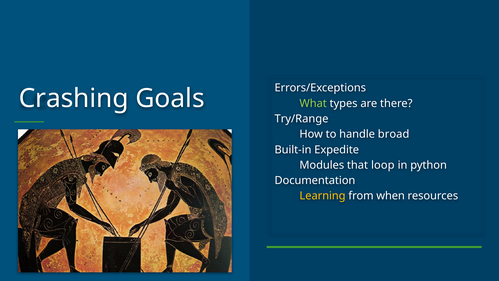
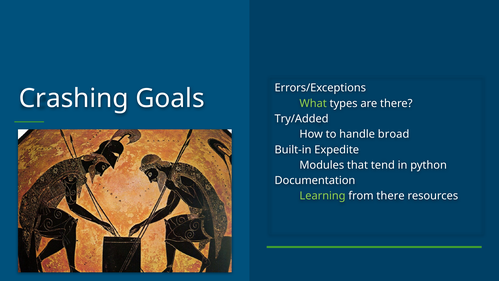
Try/Range: Try/Range -> Try/Added (302, 119)
loop: loop -> tend (383, 165)
Learning colour: yellow -> light green (323, 196)
from when: when -> there (391, 196)
